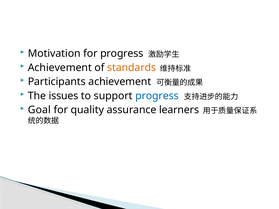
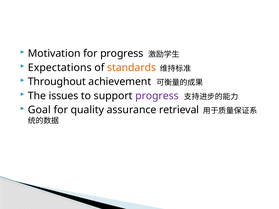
Achievement: Achievement -> Expectations (60, 68)
Participants: Participants -> Throughout (57, 82)
progress colour: blue -> purple (157, 96)
learners: learners -> retrieval (179, 110)
